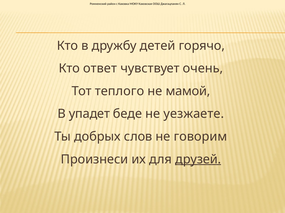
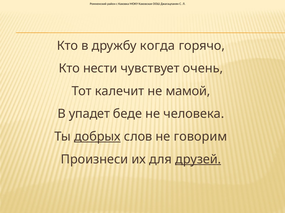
детей: детей -> когда (158, 46)
ответ: ответ -> нести (100, 69)
теплого: теплого -> калечит (120, 91)
уезжаете: уезжаете -> человека (194, 114)
добрых underline: none -> present (97, 137)
